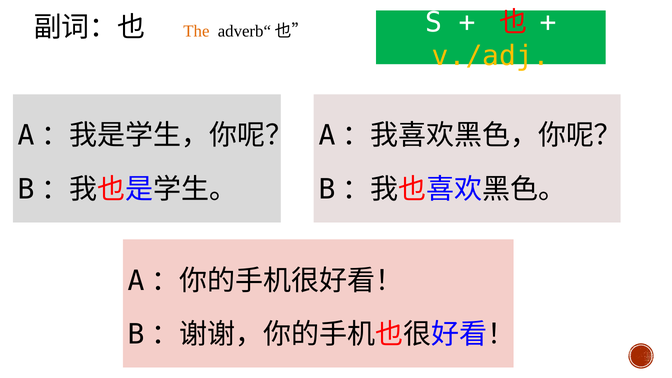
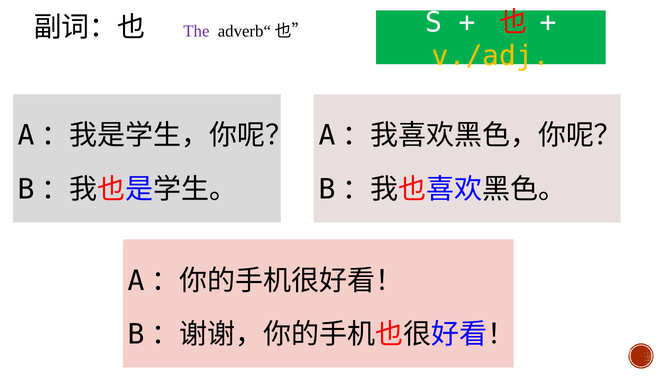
The colour: orange -> purple (196, 31)
